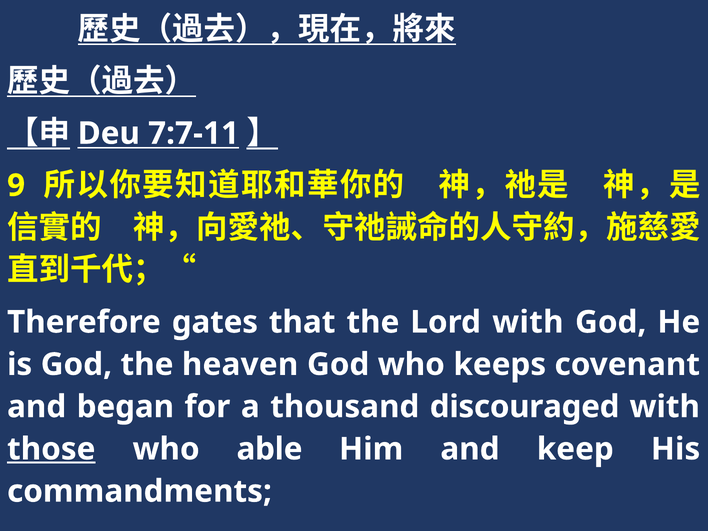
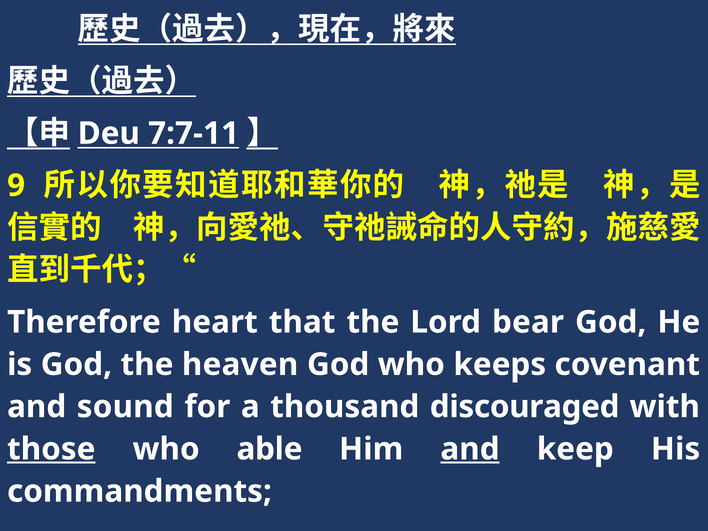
gates: gates -> heart (215, 322)
Lord with: with -> bear (528, 322)
began: began -> sound (125, 407)
and underline: none -> present (470, 449)
